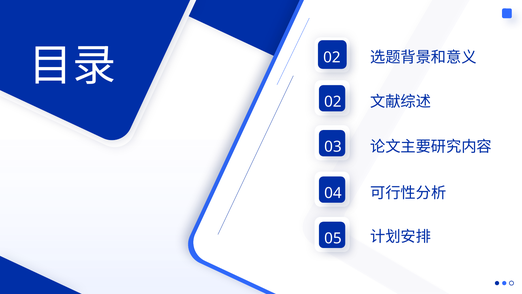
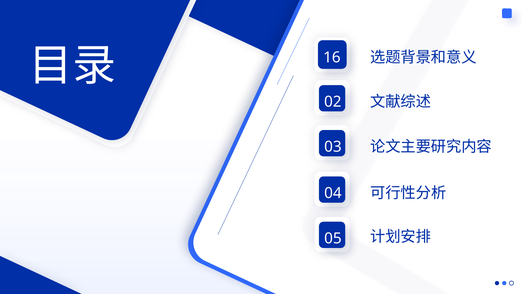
02: 02 -> 16 (332, 58)
